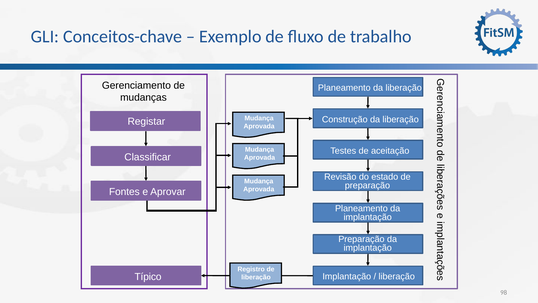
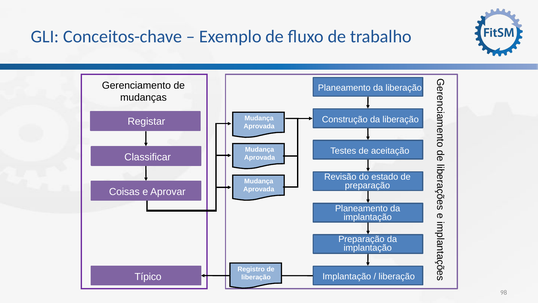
Fontes: Fontes -> Coisas (124, 192)
